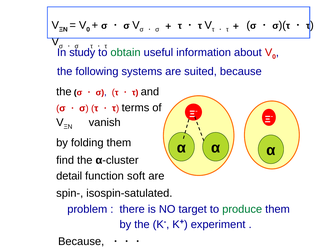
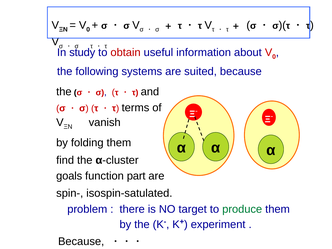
obtain colour: green -> red (126, 52)
detail: detail -> goals (69, 176)
soft: soft -> part (136, 176)
